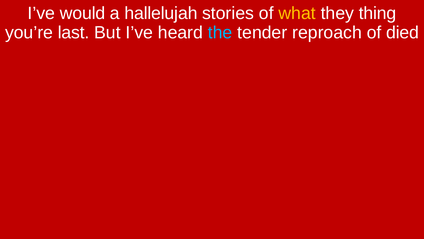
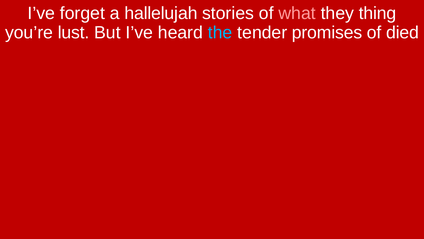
would: would -> forget (82, 13)
what colour: yellow -> pink (297, 13)
last: last -> lust (74, 33)
reproach: reproach -> promises (327, 33)
